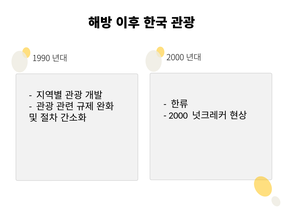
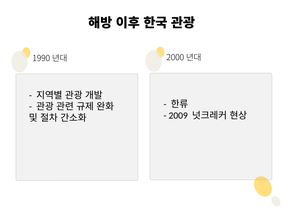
2000: 2000 -> 2009 (178, 116)
